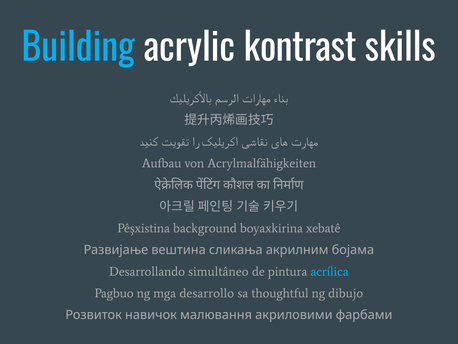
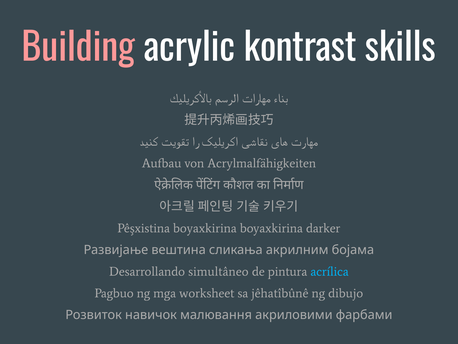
Building colour: light blue -> pink (78, 48)
Pêşxistina background: background -> boyaxkirina (205, 228)
xebatê: xebatê -> darker (323, 228)
desarrollo: desarrollo -> worksheet (207, 293)
thoughtful: thoughtful -> jêhatîbûnê (280, 293)
